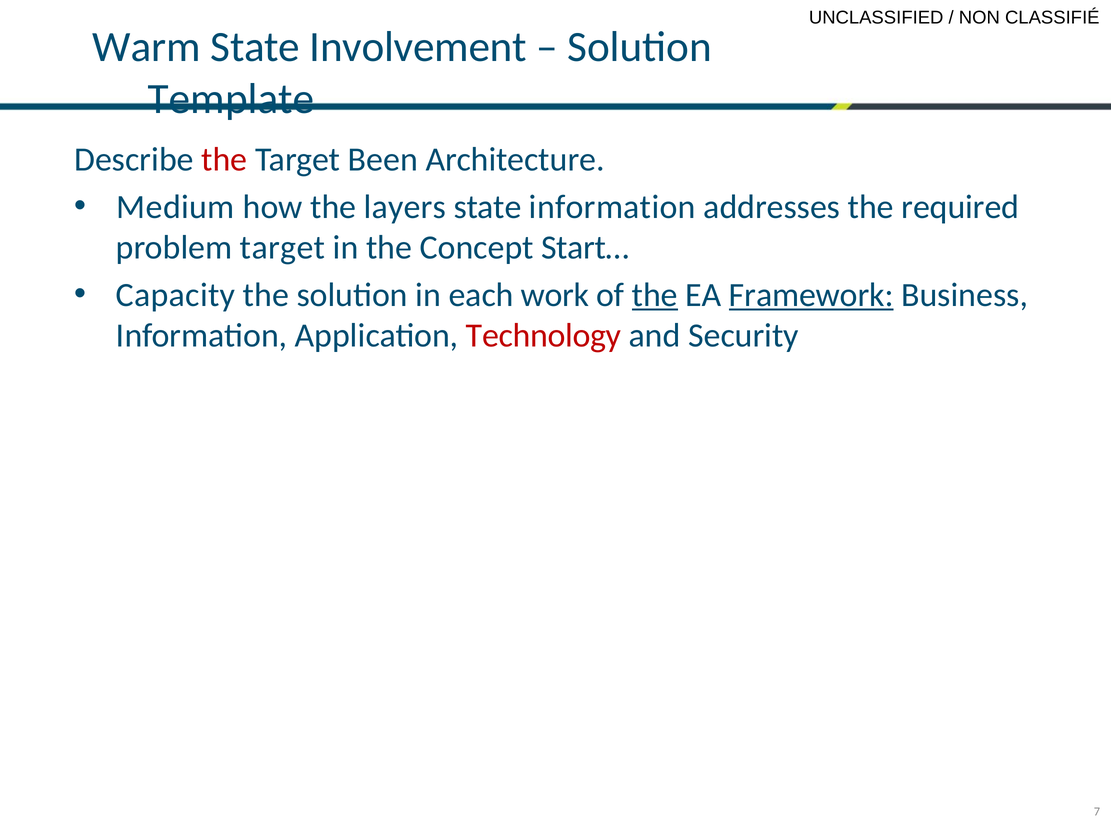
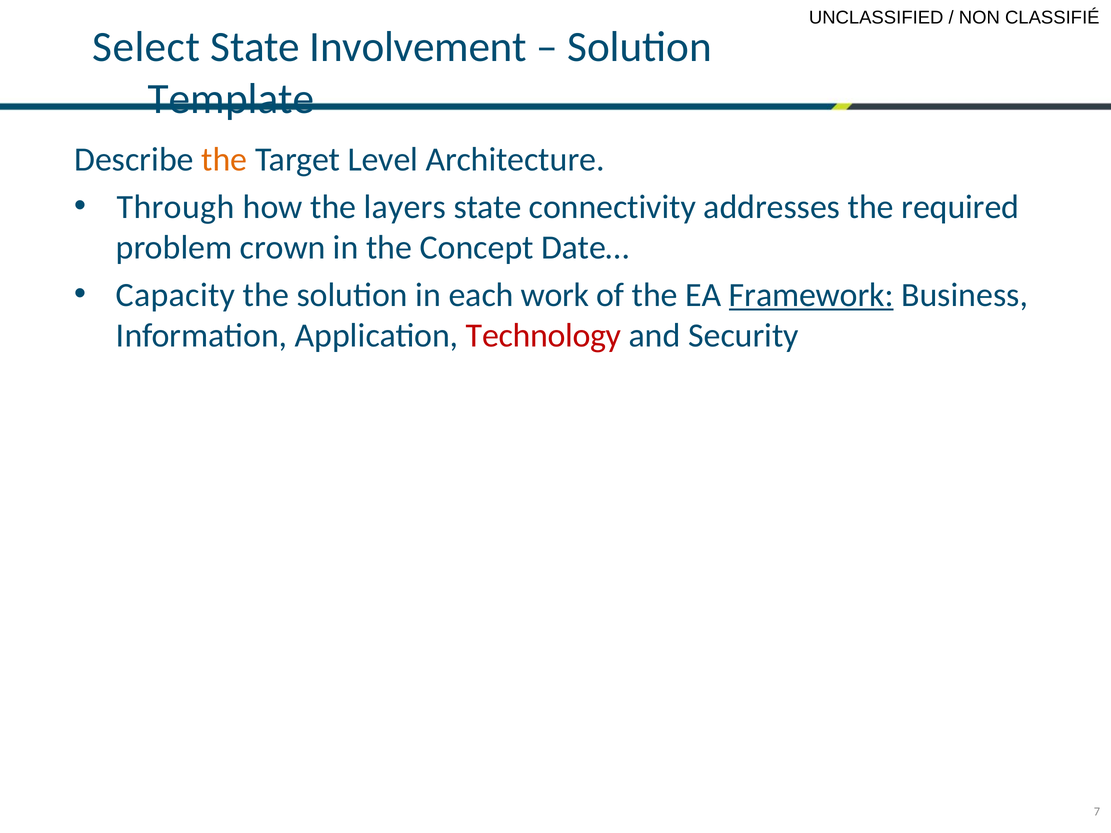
Warm: Warm -> Select (146, 47)
the colour: red -> orange (224, 159)
Been: Been -> Level (383, 159)
Medium: Medium -> Through (176, 207)
state information: information -> connectivity (612, 207)
problem target: target -> crown (283, 248)
Start…: Start… -> Date… (585, 248)
the underline: present -> none (655, 295)
